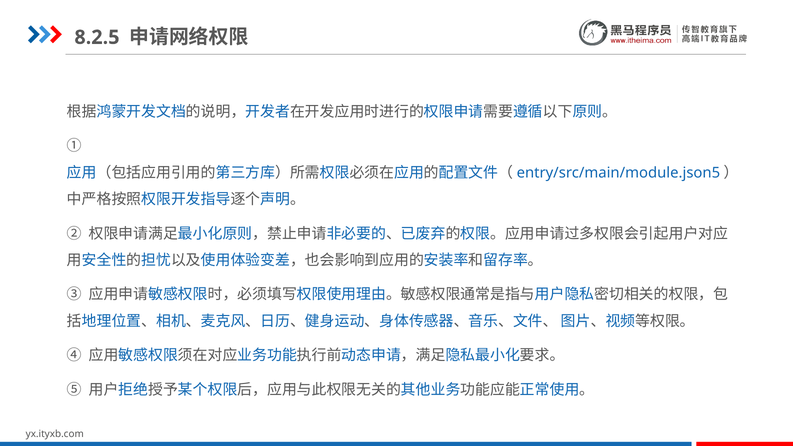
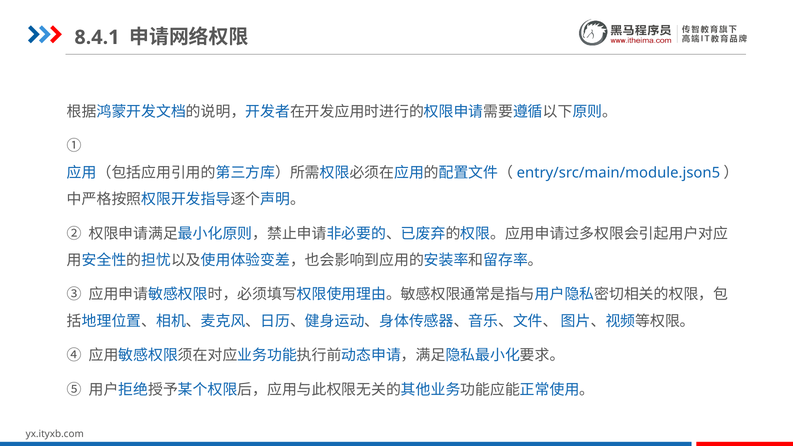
8.2.5: 8.2.5 -> 8.4.1 (97, 37)
